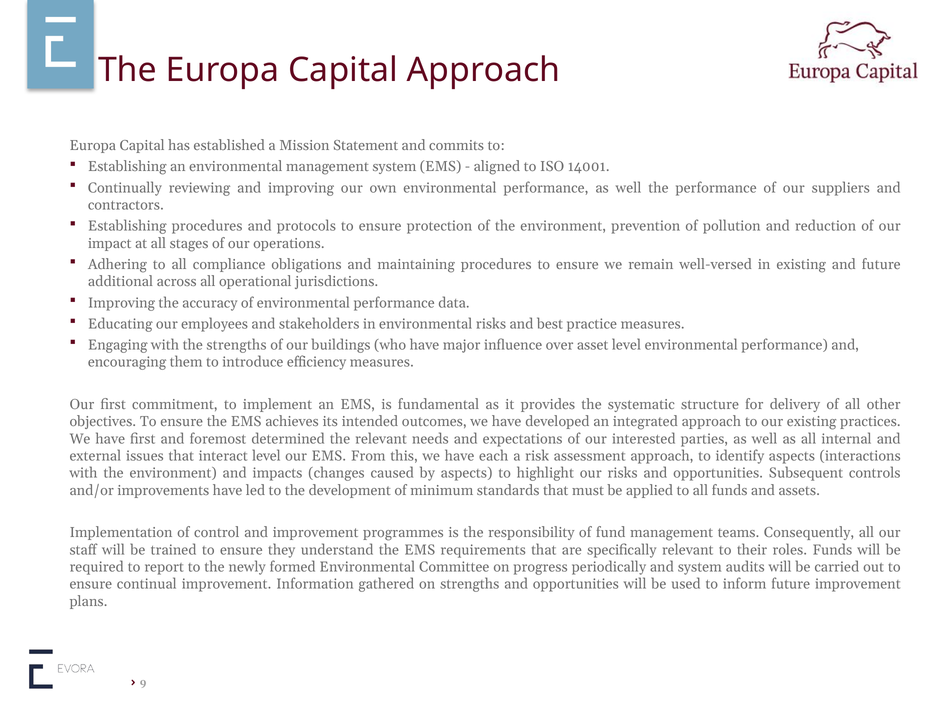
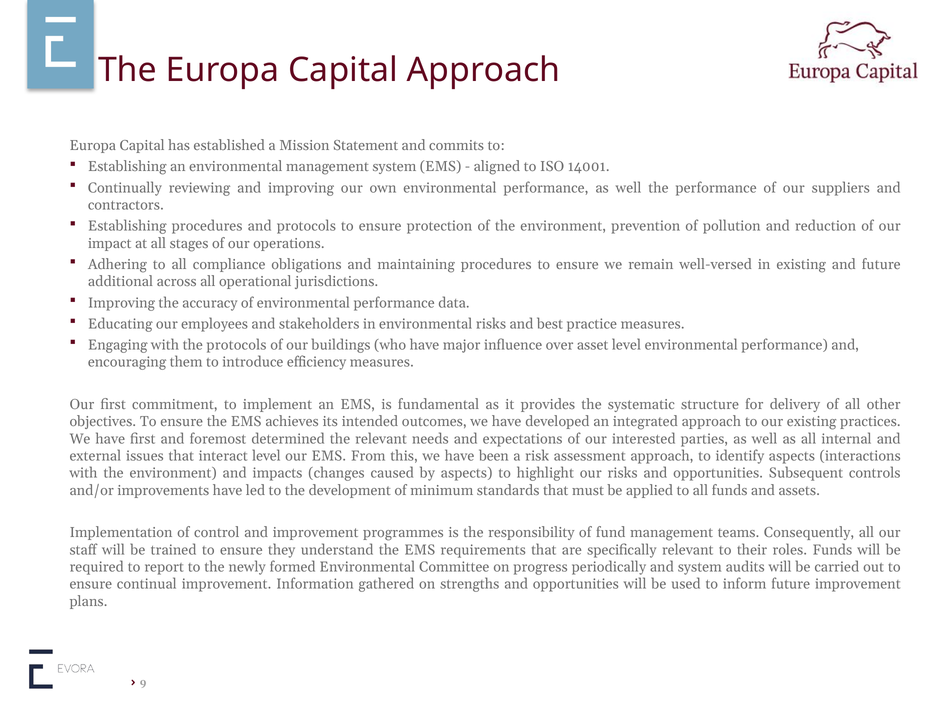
the strengths: strengths -> protocols (237, 345)
each: each -> been (494, 456)
